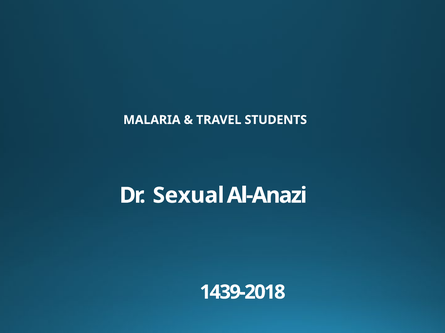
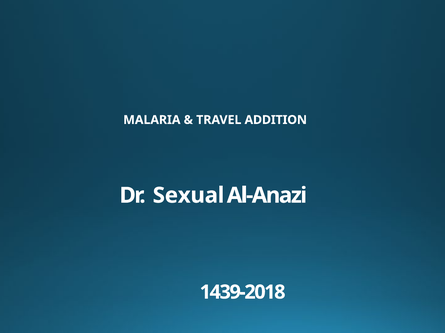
STUDENTS: STUDENTS -> ADDITION (276, 120)
